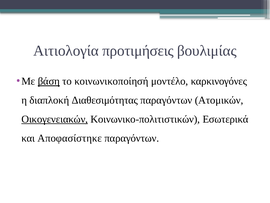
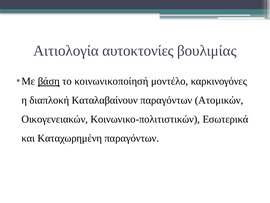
προτιμήσεις: προτιμήσεις -> αυτοκτονίες (138, 51)
Διαθεσιμότητας: Διαθεσιμότητας -> Καταλαβαίνουν (105, 100)
Οικογενειακών underline: present -> none (55, 119)
Αποφασίστηκε: Αποφασίστηκε -> Καταχωρημένη (70, 138)
